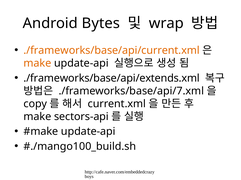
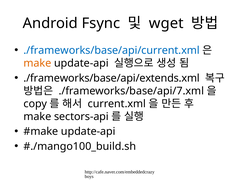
Bytes: Bytes -> Fsync (101, 23)
wrap: wrap -> wget (166, 23)
./frameworks/base/api/current.xml colour: orange -> blue (112, 51)
